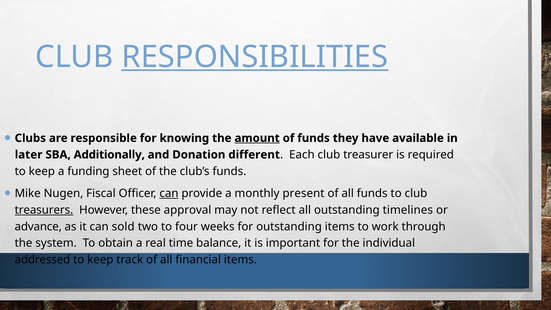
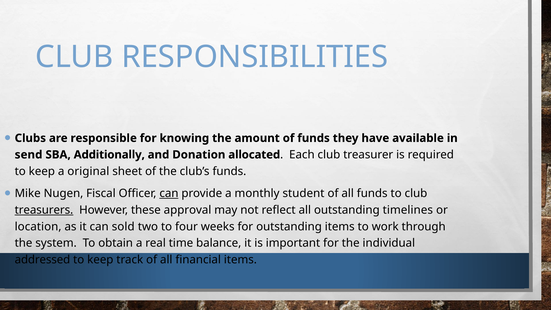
RESPONSIBILITIES underline: present -> none (255, 57)
amount underline: present -> none (257, 138)
later: later -> send (29, 155)
different: different -> allocated (254, 155)
funding: funding -> original (88, 171)
present: present -> student (303, 193)
advance: advance -> location (38, 227)
